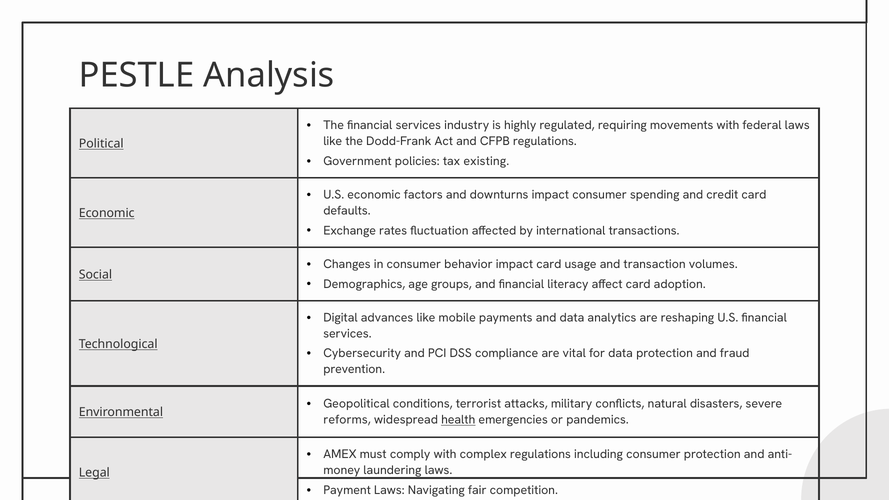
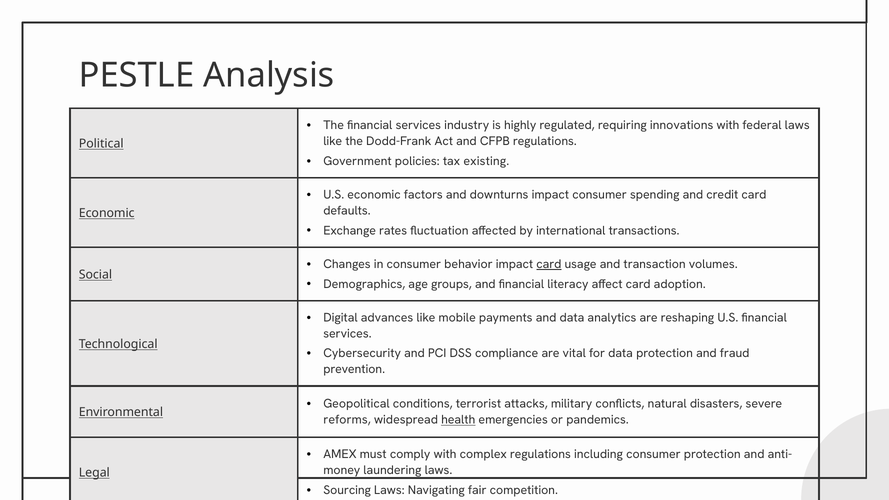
movements: movements -> innovations (682, 125)
card underline: none -> present (549, 264)
Payment: Payment -> Sourcing (347, 490)
